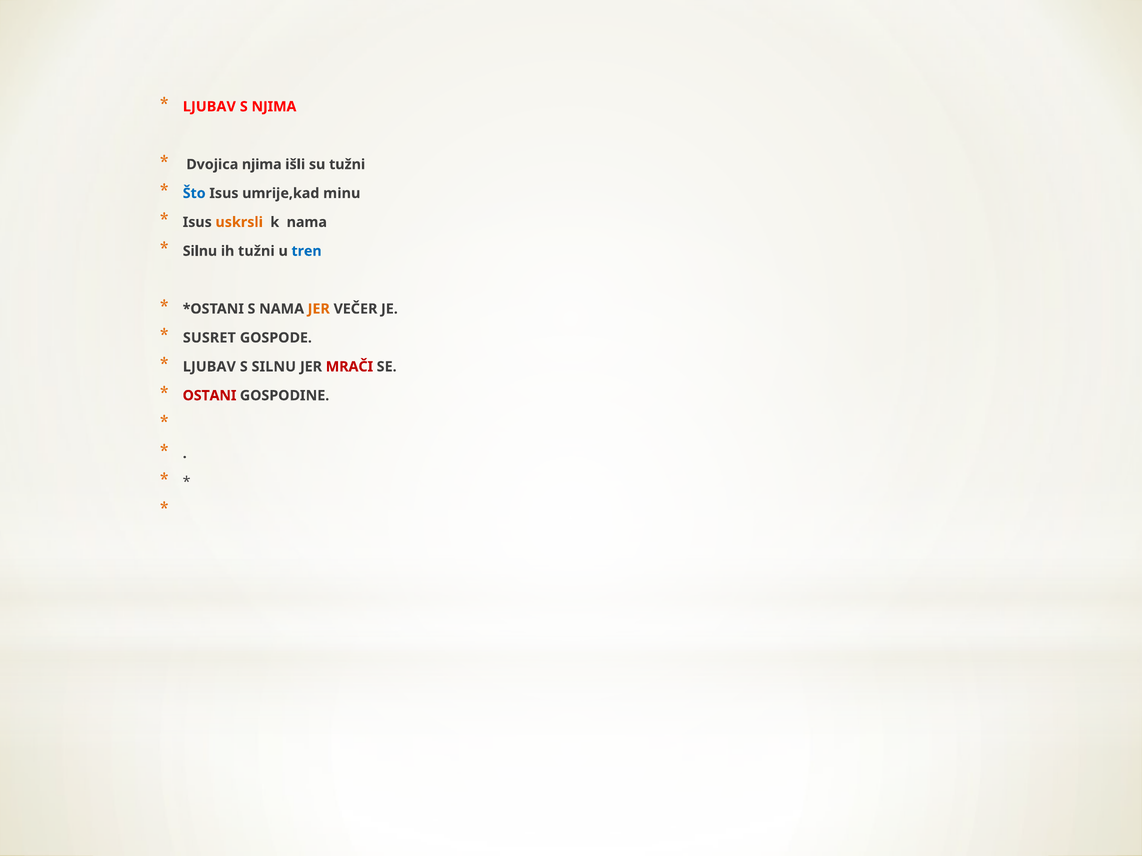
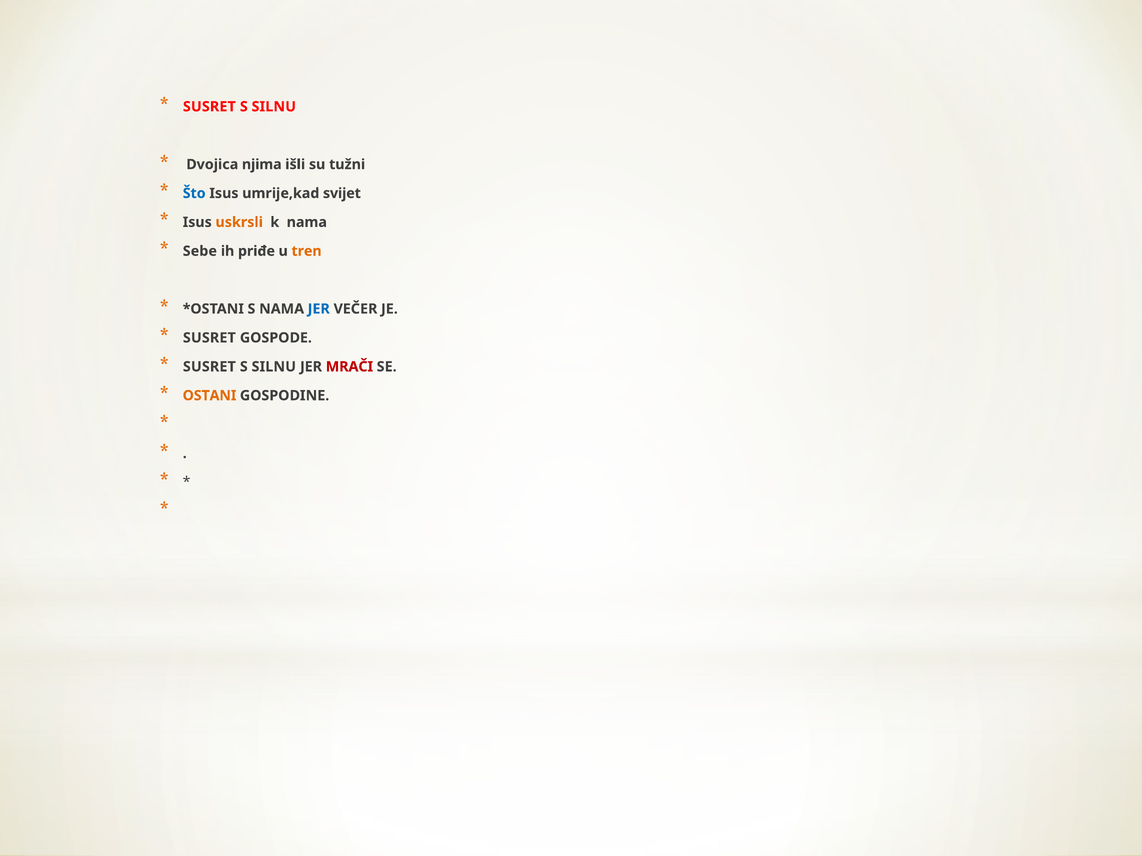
LJUBAV: LJUBAV -> SUSRET (209, 107)
NJIMA: NJIMA -> SILNU (274, 107)
minu: minu -> svijet (342, 193)
Silnu: Silnu -> Sebe (200, 251)
ih tužni: tužni -> priđe (256, 251)
tren colour: blue -> orange (307, 251)
JER colour: orange -> blue (319, 309)
LJUBAV: LJUBAV -> SUSRET (209, 367)
OSTANI colour: red -> orange (209, 396)
